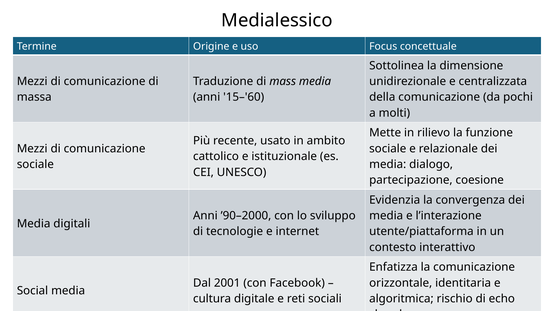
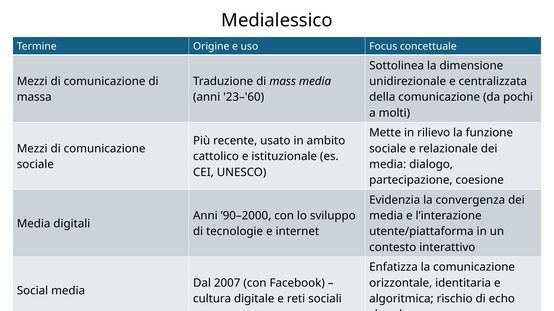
15–'60: 15–'60 -> 23–'60 (244, 97)
2001: 2001 -> 2007 (227, 283)
